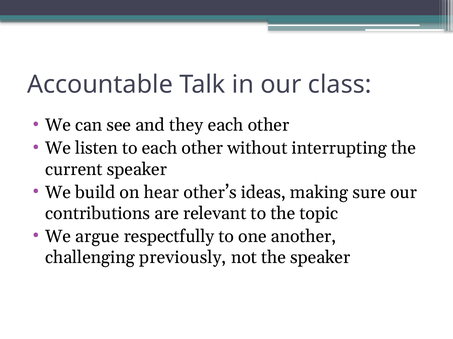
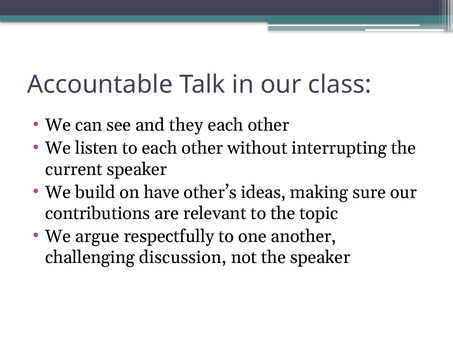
hear: hear -> have (162, 193)
previously: previously -> discussion (183, 258)
